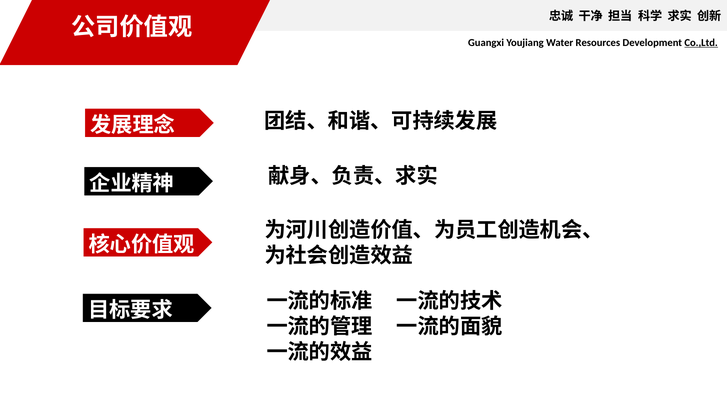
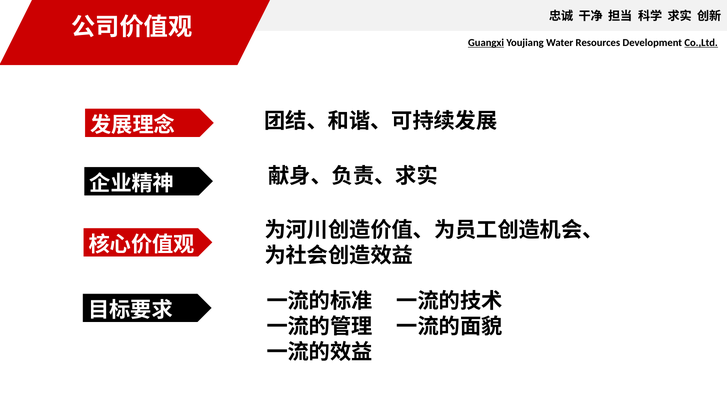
Guangxi underline: none -> present (486, 43)
